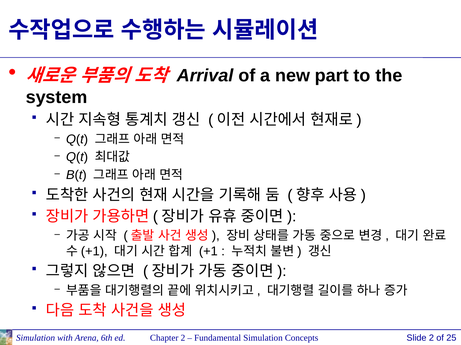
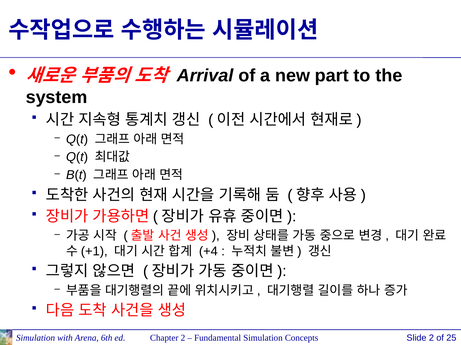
+1: +1 -> +4 (208, 252)
